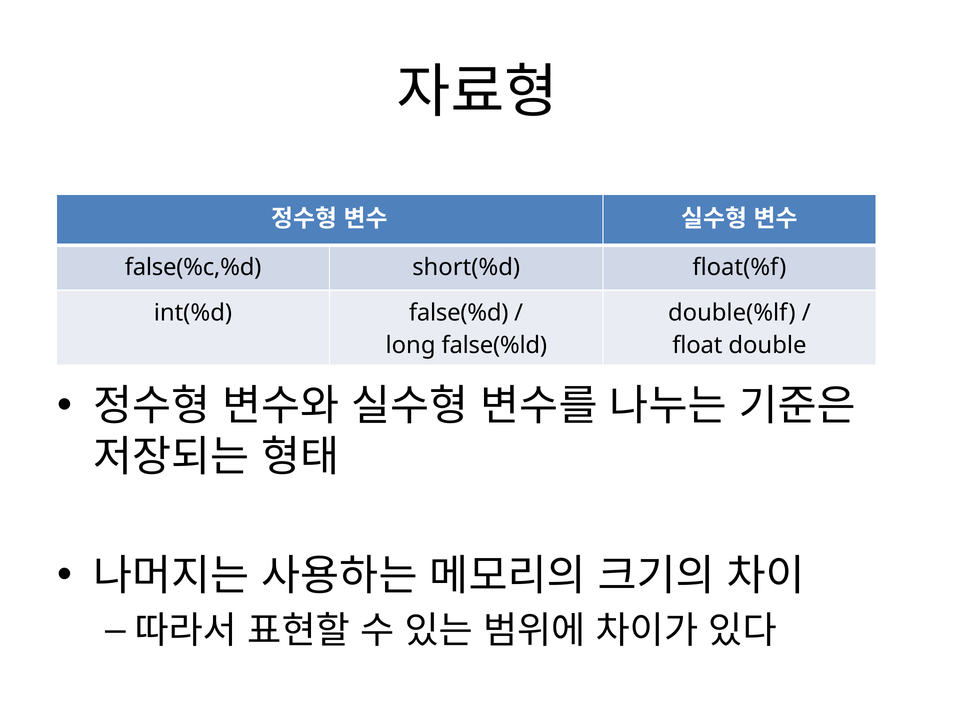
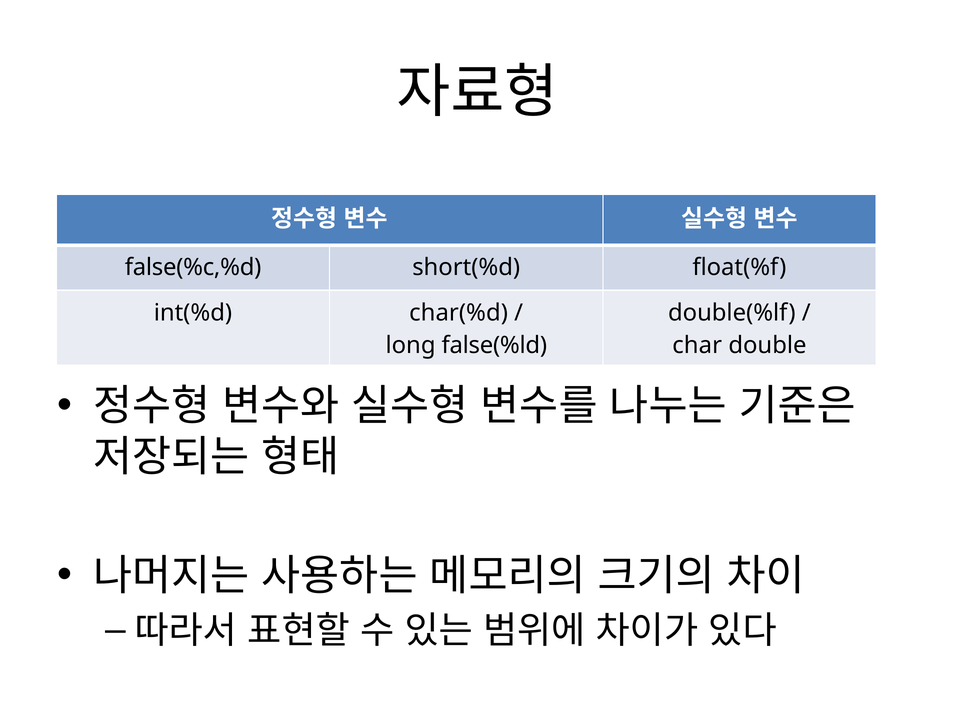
false(%d: false(%d -> char(%d (459, 313)
float: float -> char (697, 345)
